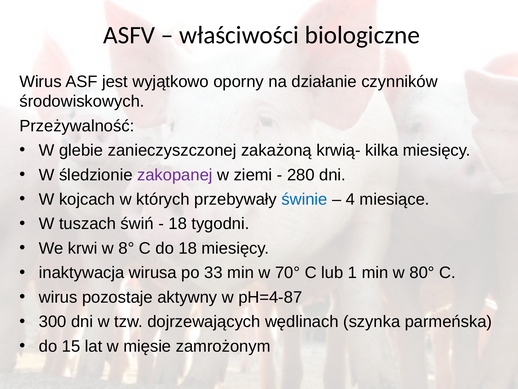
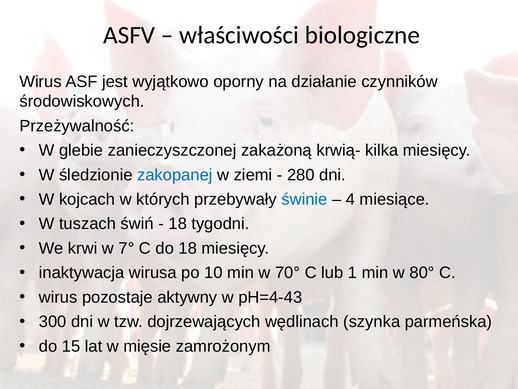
zakopanej colour: purple -> blue (175, 175)
8°: 8° -> 7° (126, 248)
33: 33 -> 10 (213, 272)
pH=4-87: pH=4-87 -> pH=4-43 (270, 297)
